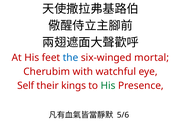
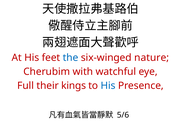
mortal: mortal -> nature (152, 58)
Self: Self -> Full (26, 86)
His colour: green -> blue (108, 86)
